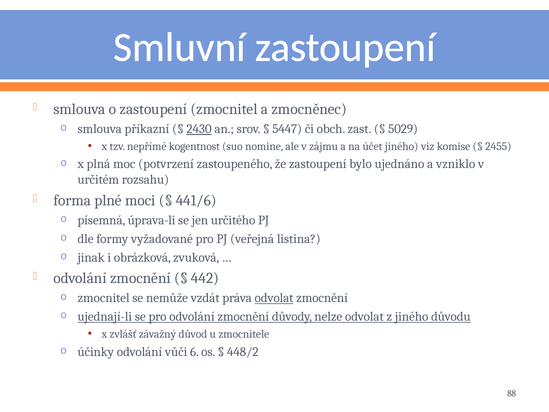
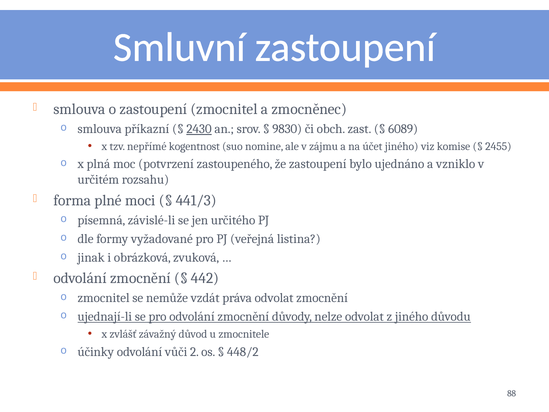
5447: 5447 -> 9830 (287, 129)
5029: 5029 -> 6089 (403, 129)
441/6: 441/6 -> 441/3 (196, 200)
úprava-li: úprava-li -> závislé-li (151, 220)
odvolat underline: present -> none (274, 298)
6: 6 -> 2 (194, 352)
